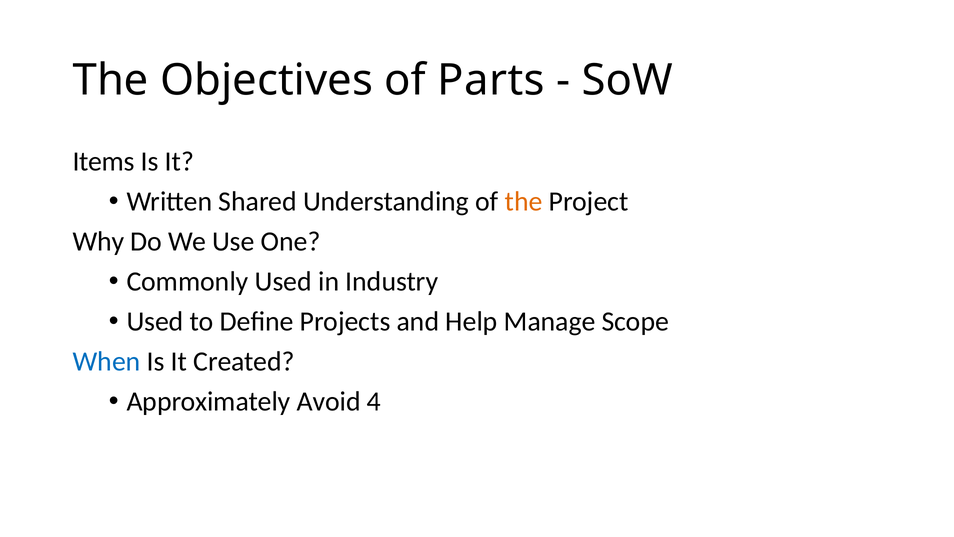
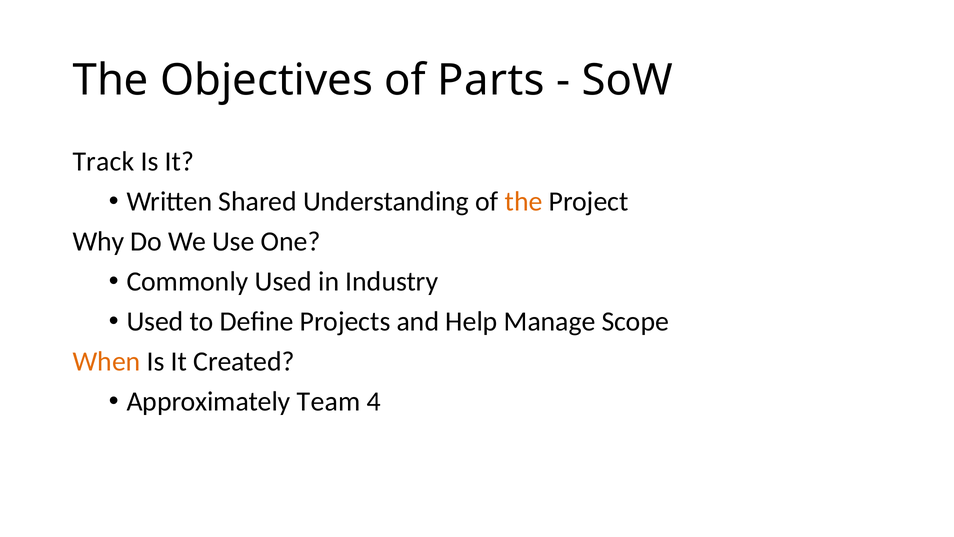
Items: Items -> Track (103, 161)
When colour: blue -> orange (107, 361)
Avoid: Avoid -> Team (329, 401)
